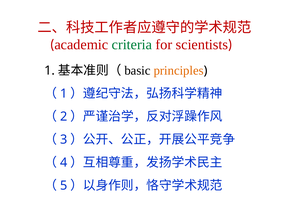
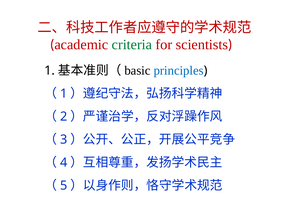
principles colour: orange -> blue (179, 70)
